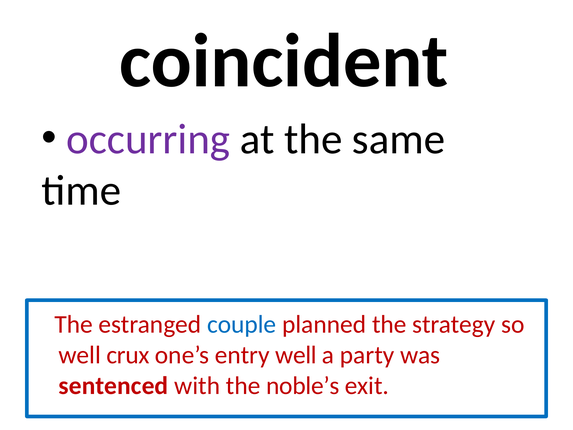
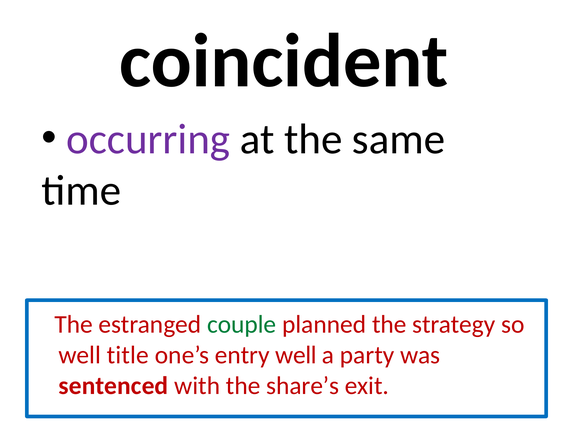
couple colour: blue -> green (242, 324)
crux: crux -> title (128, 355)
noble’s: noble’s -> share’s (303, 385)
